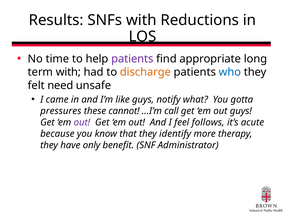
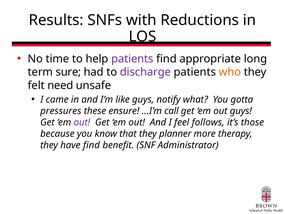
term with: with -> sure (68, 72)
discharge colour: orange -> purple (145, 72)
who colour: blue -> orange (230, 72)
cannot: cannot -> ensure (124, 111)
acute: acute -> those (252, 122)
identify: identify -> planner (175, 134)
have only: only -> find (91, 145)
